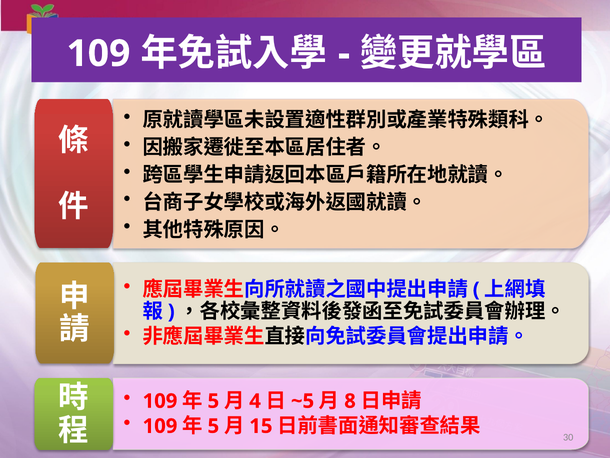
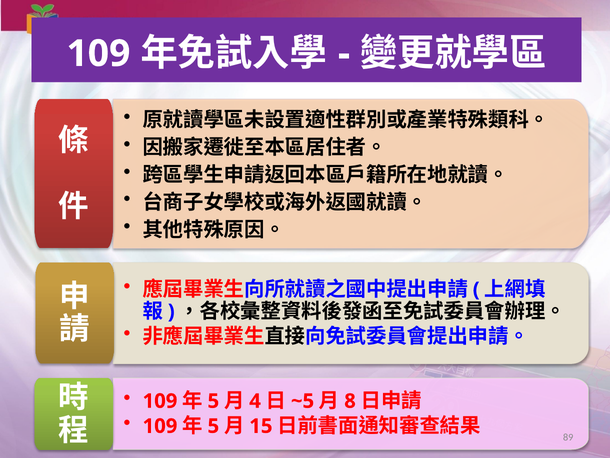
30: 30 -> 89 (568, 437)
